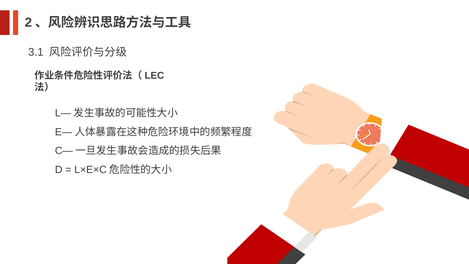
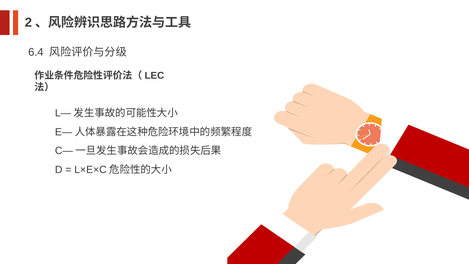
3.1: 3.1 -> 6.4 (36, 52)
